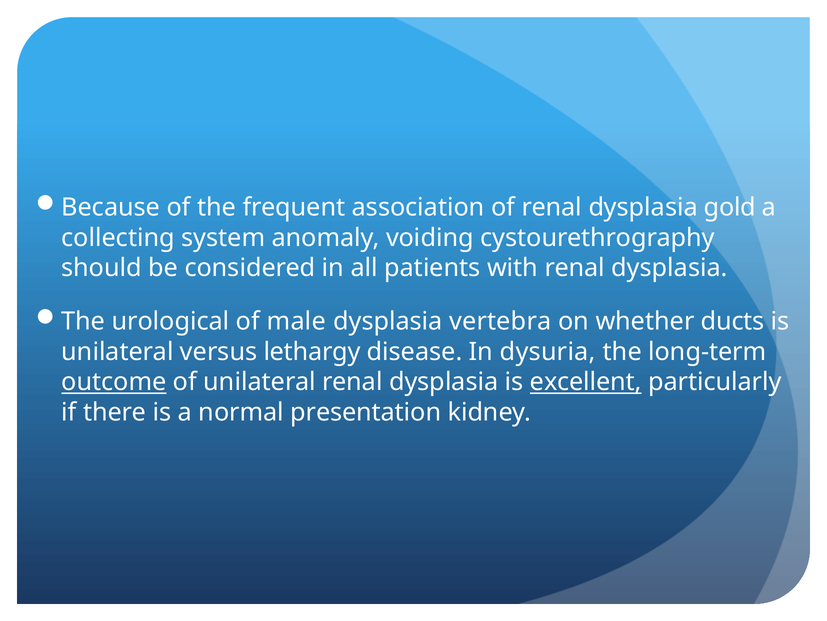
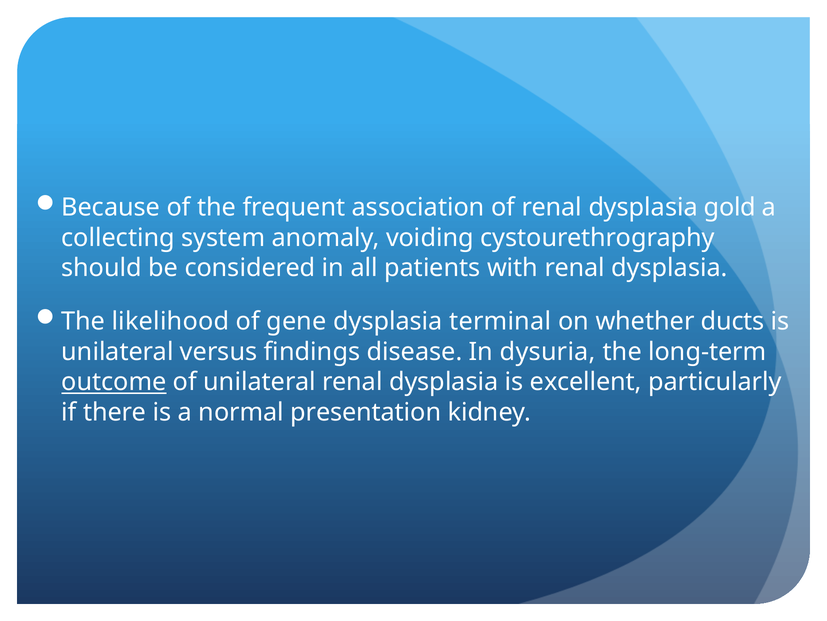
urological: urological -> likelihood (170, 321)
male: male -> gene (296, 321)
vertebra: vertebra -> terminal (500, 321)
lethargy: lethargy -> findings (312, 351)
excellent underline: present -> none (586, 382)
